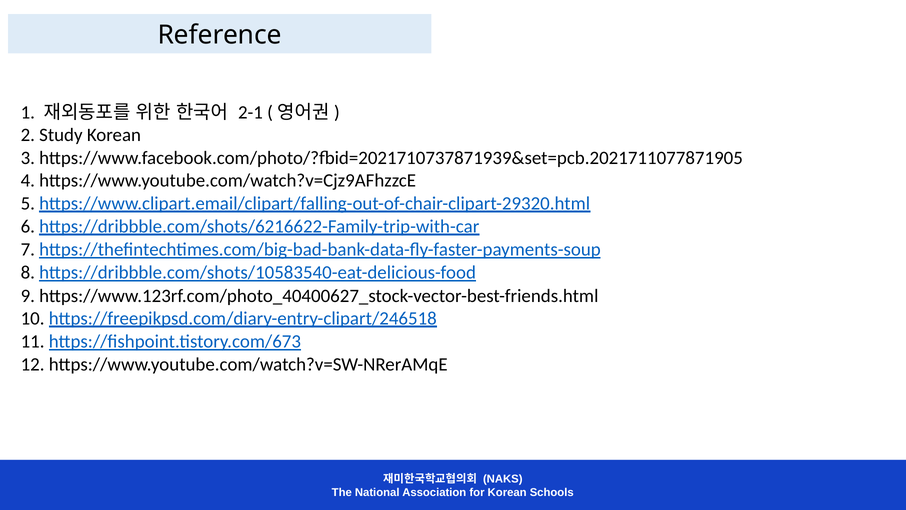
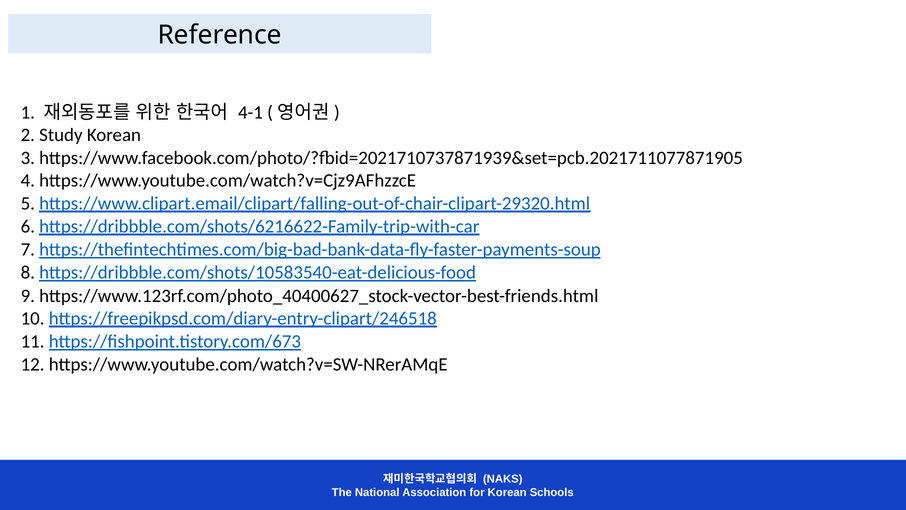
2-1: 2-1 -> 4-1 (250, 112)
